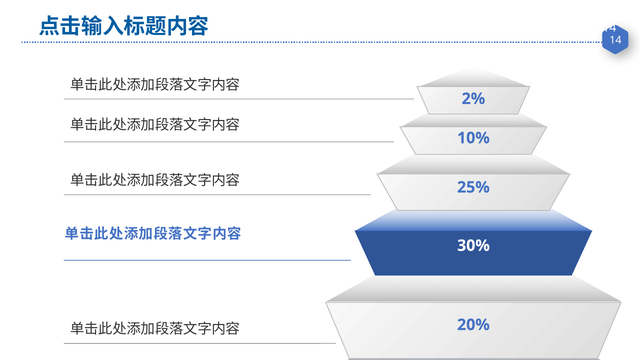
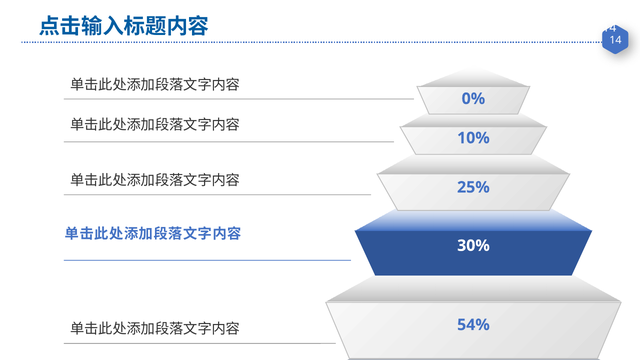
2%: 2% -> 0% (473, 99)
20%: 20% -> 54% (473, 325)
